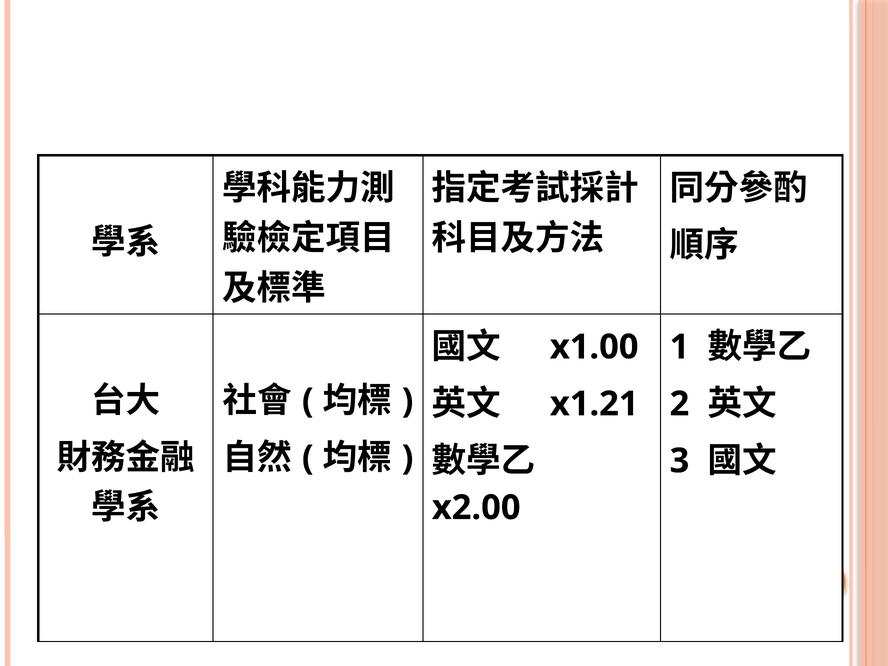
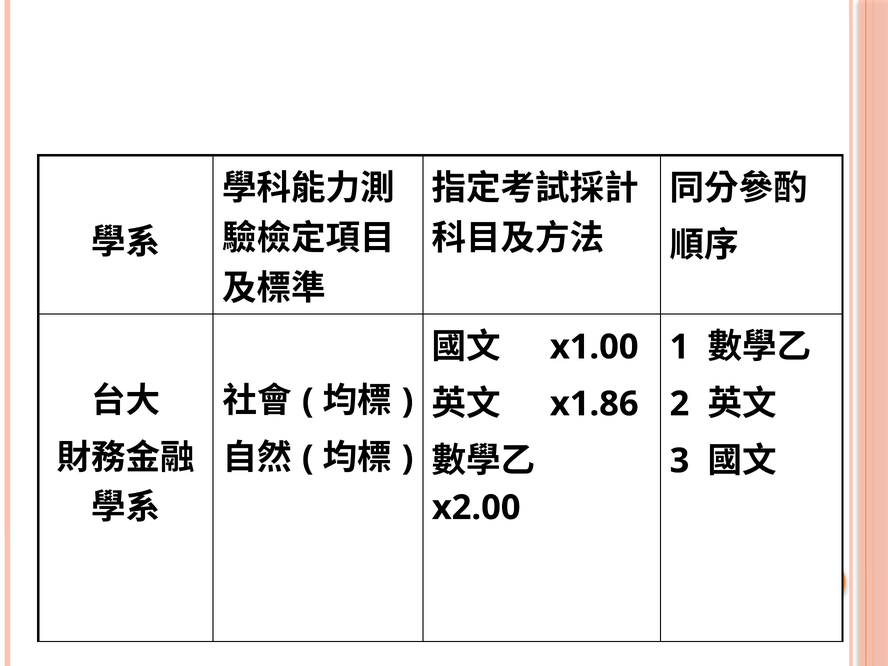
x1.21: x1.21 -> x1.86 (594, 404)
